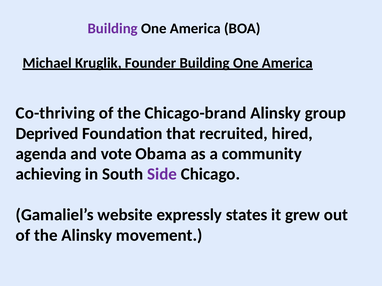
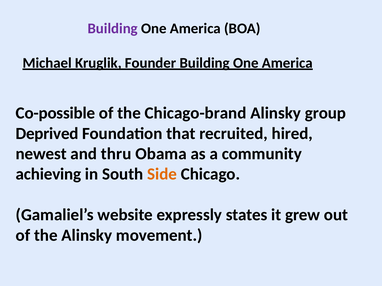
Co-thriving: Co-thriving -> Co-possible (55, 113)
agenda: agenda -> newest (41, 154)
vote: vote -> thru (116, 154)
Side colour: purple -> orange (162, 174)
